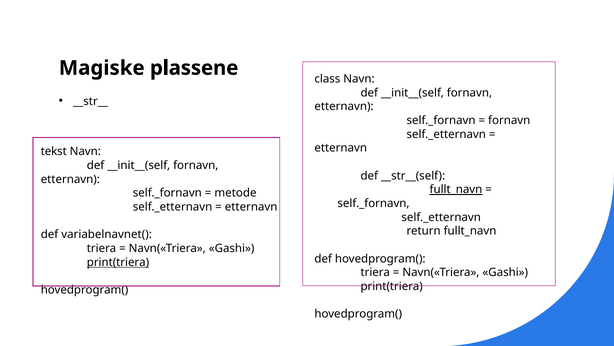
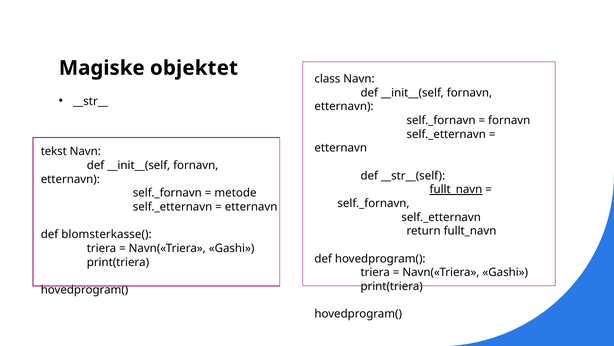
plassene: plassene -> objektet (194, 68)
variabelnavnet(: variabelnavnet( -> blomsterkasse( (107, 234)
print(triera underline: present -> none (118, 262)
